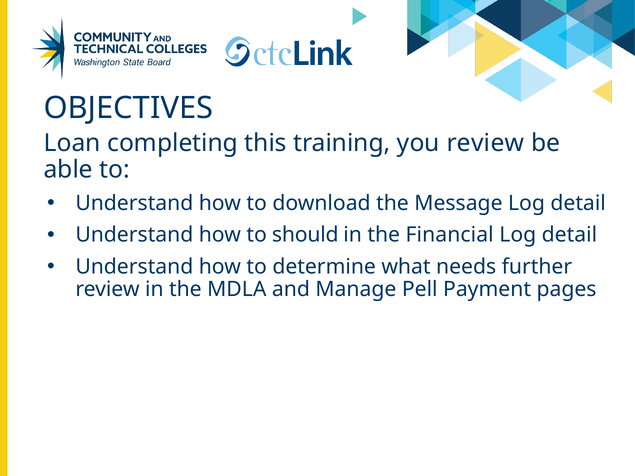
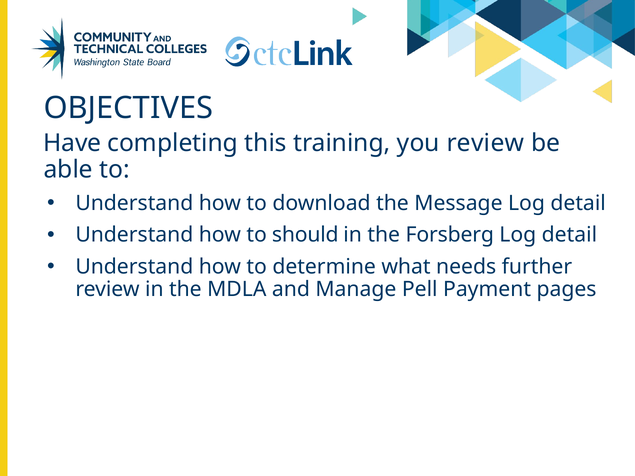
Loan: Loan -> Have (72, 143)
Financial: Financial -> Forsberg (450, 235)
